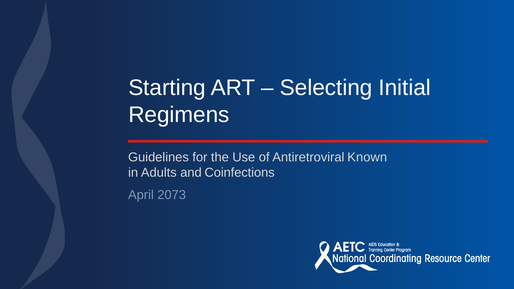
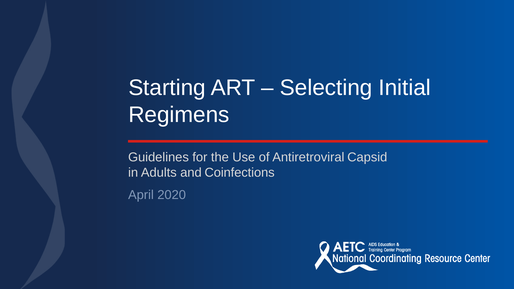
Known: Known -> Capsid (367, 157)
2073: 2073 -> 2020 (172, 195)
